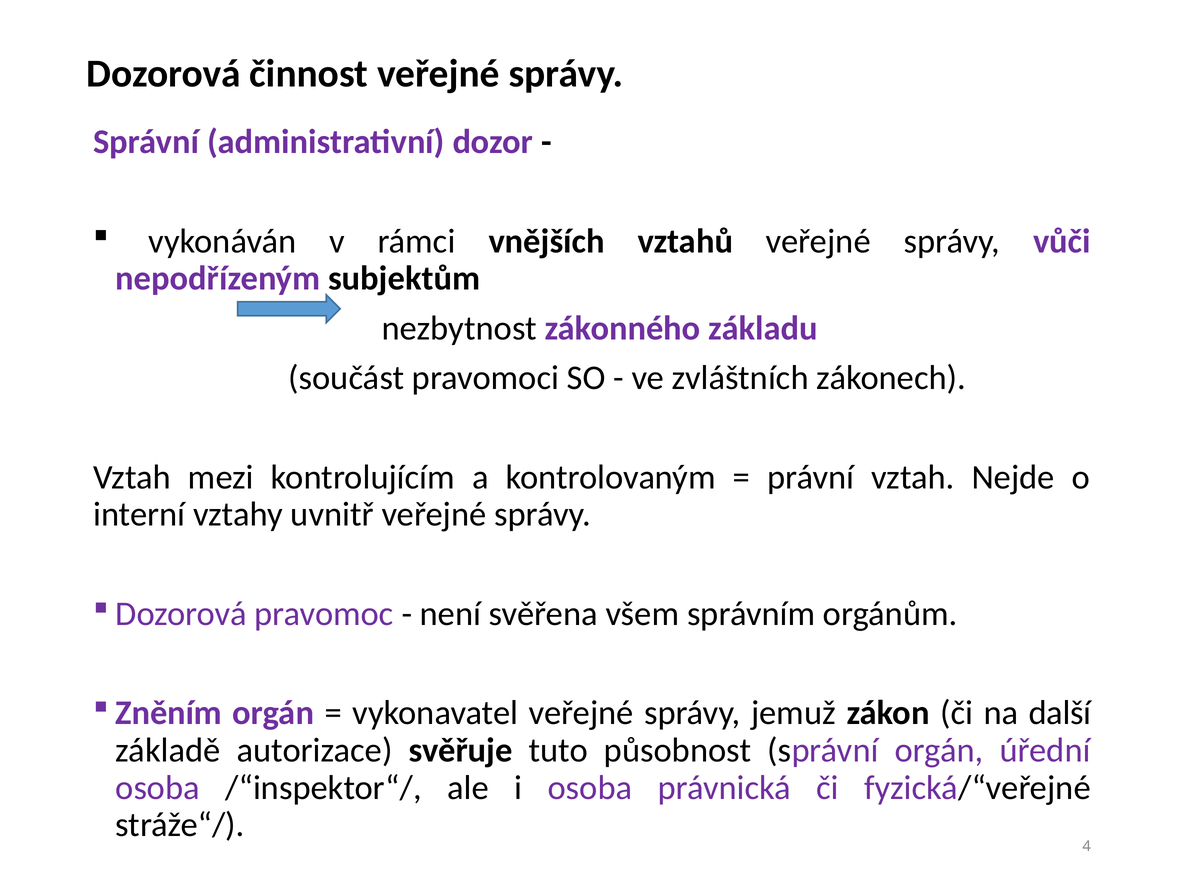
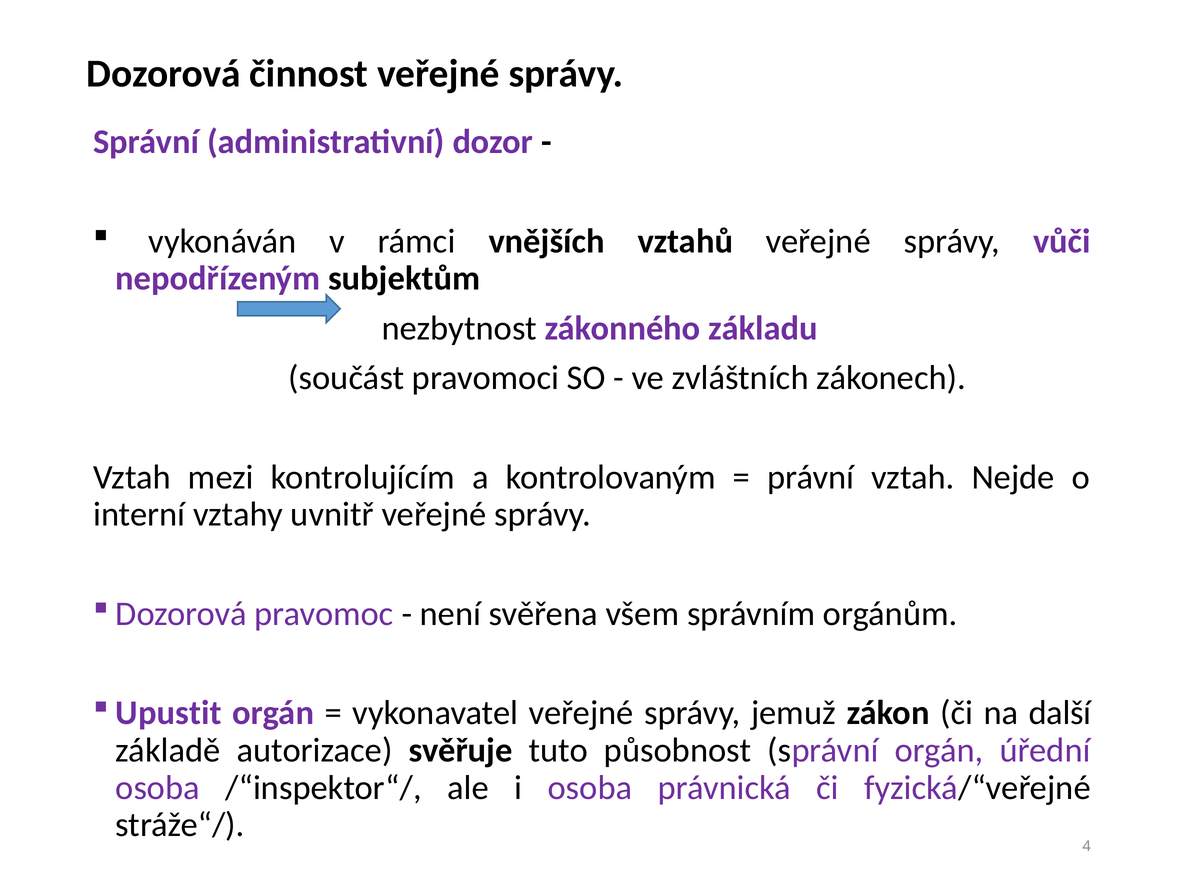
Zněním: Zněním -> Upustit (169, 713)
